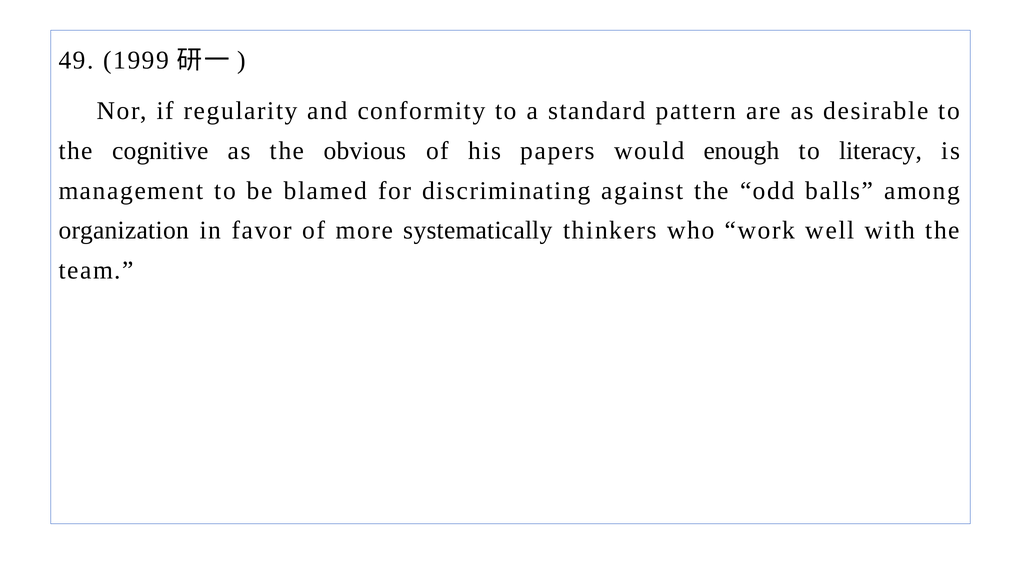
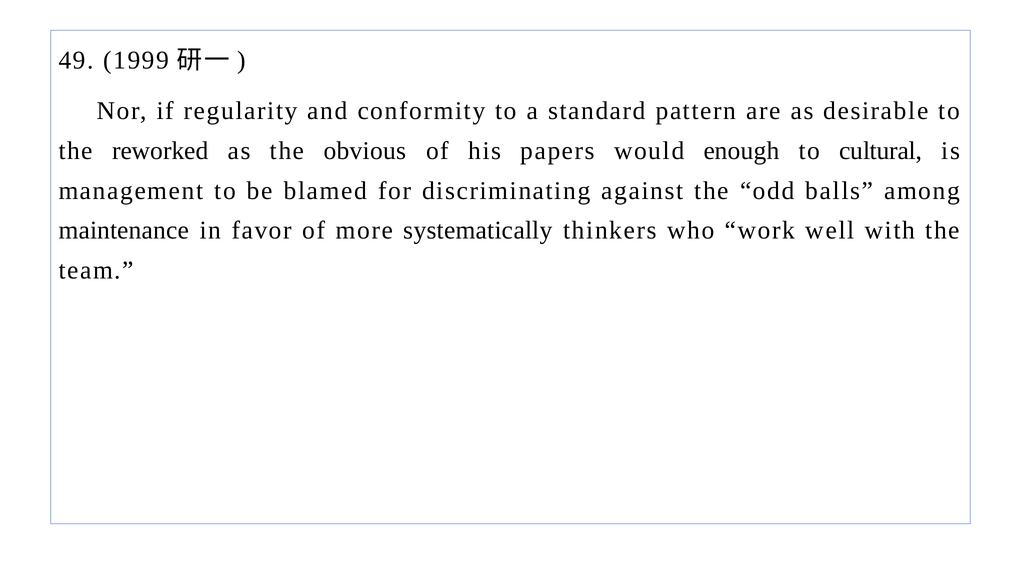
cognitive: cognitive -> reworked (160, 151)
literacy: literacy -> cultural (881, 151)
organization: organization -> maintenance (124, 230)
